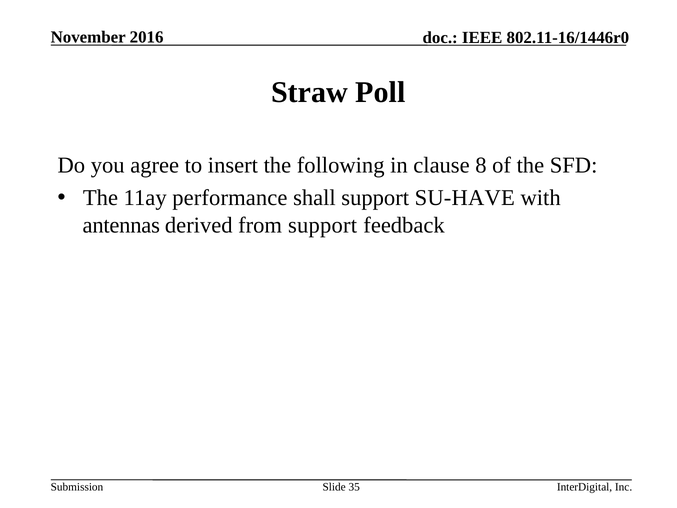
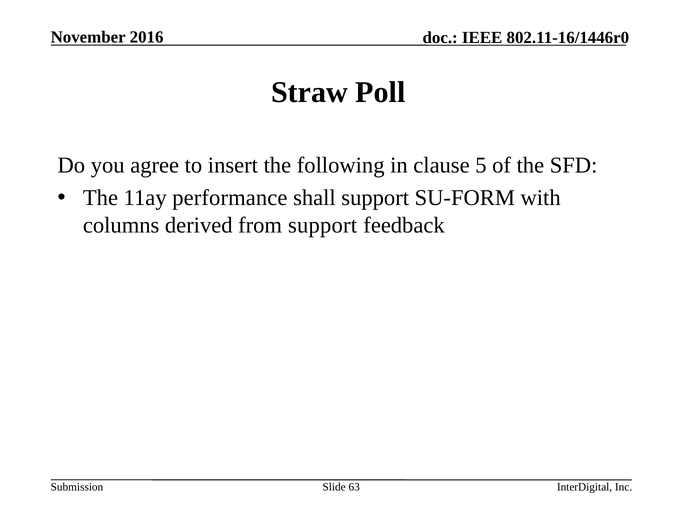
8: 8 -> 5 (481, 165)
SU-HAVE: SU-HAVE -> SU-FORM (465, 198)
antennas: antennas -> columns (121, 225)
35: 35 -> 63 (354, 487)
